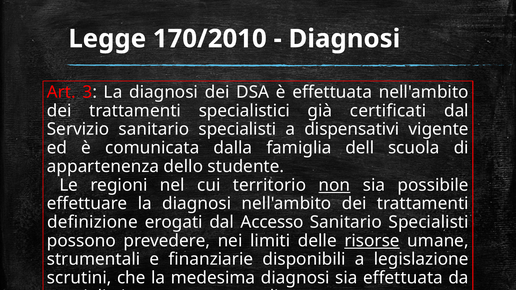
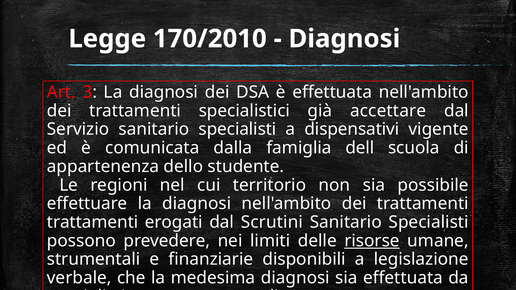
certificati: certificati -> accettare (388, 111)
non underline: present -> none (334, 185)
definizione: definizione -> trattamenti (93, 222)
Accesso: Accesso -> Scrutini (272, 222)
scrutini: scrutini -> verbale (79, 278)
